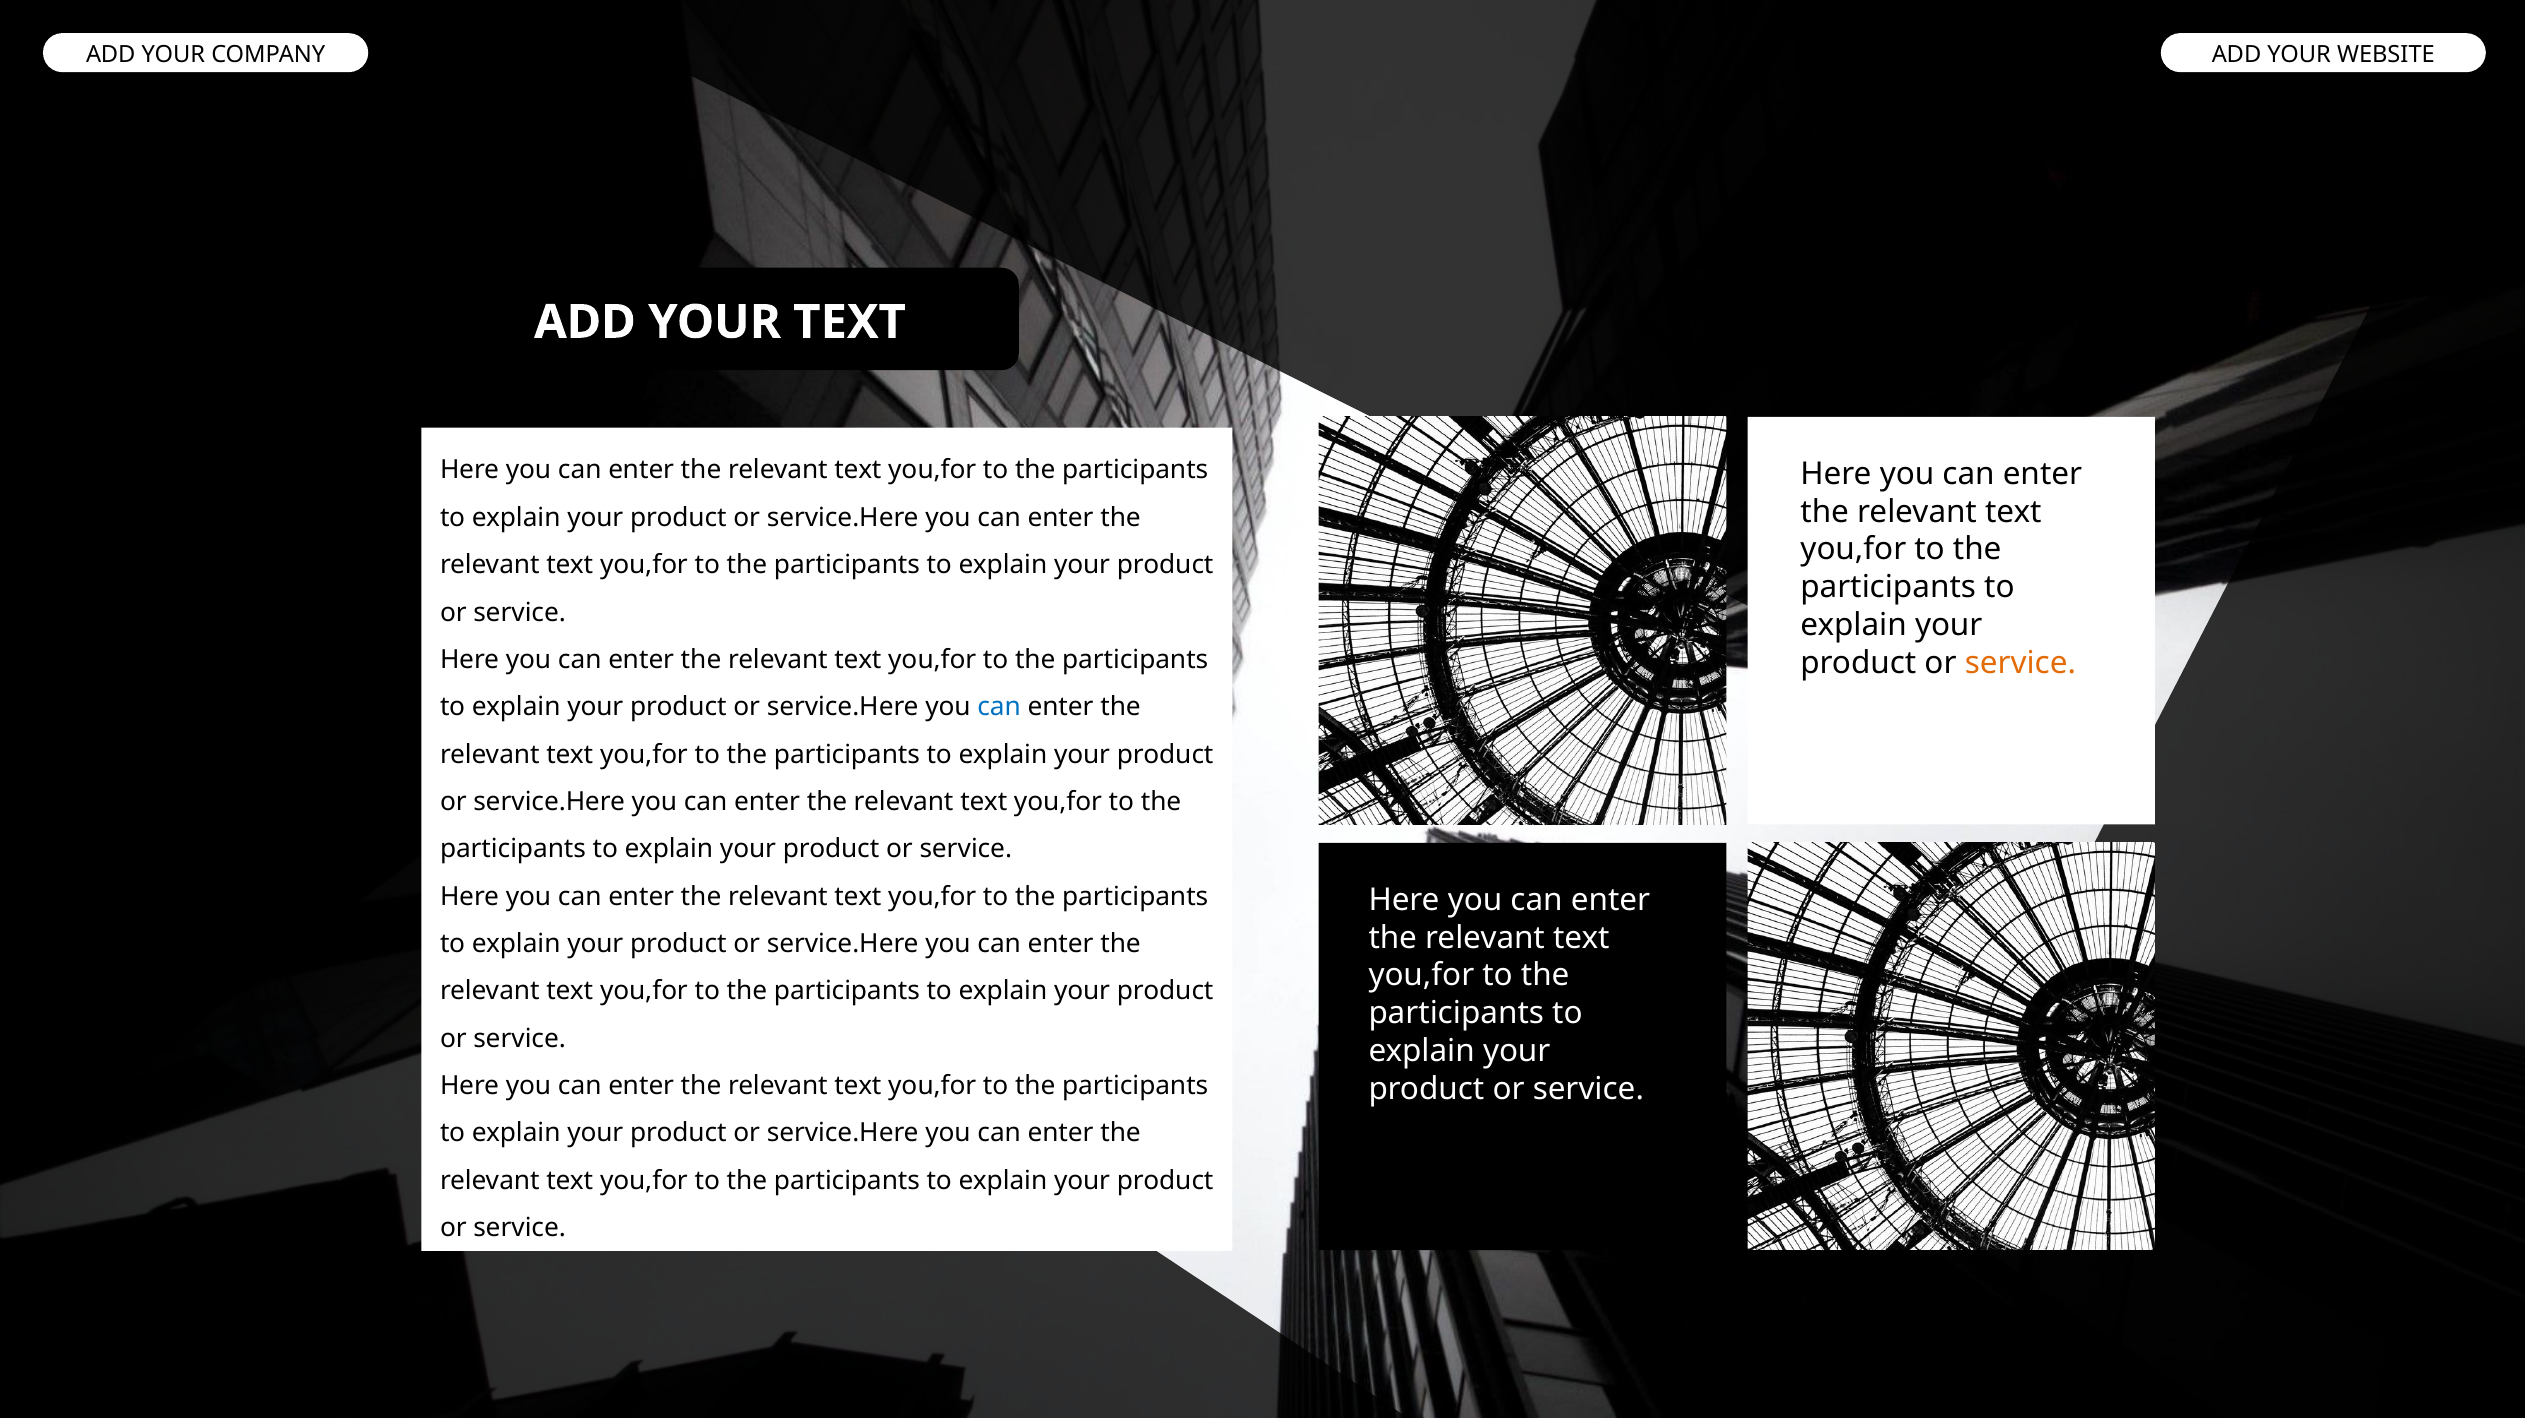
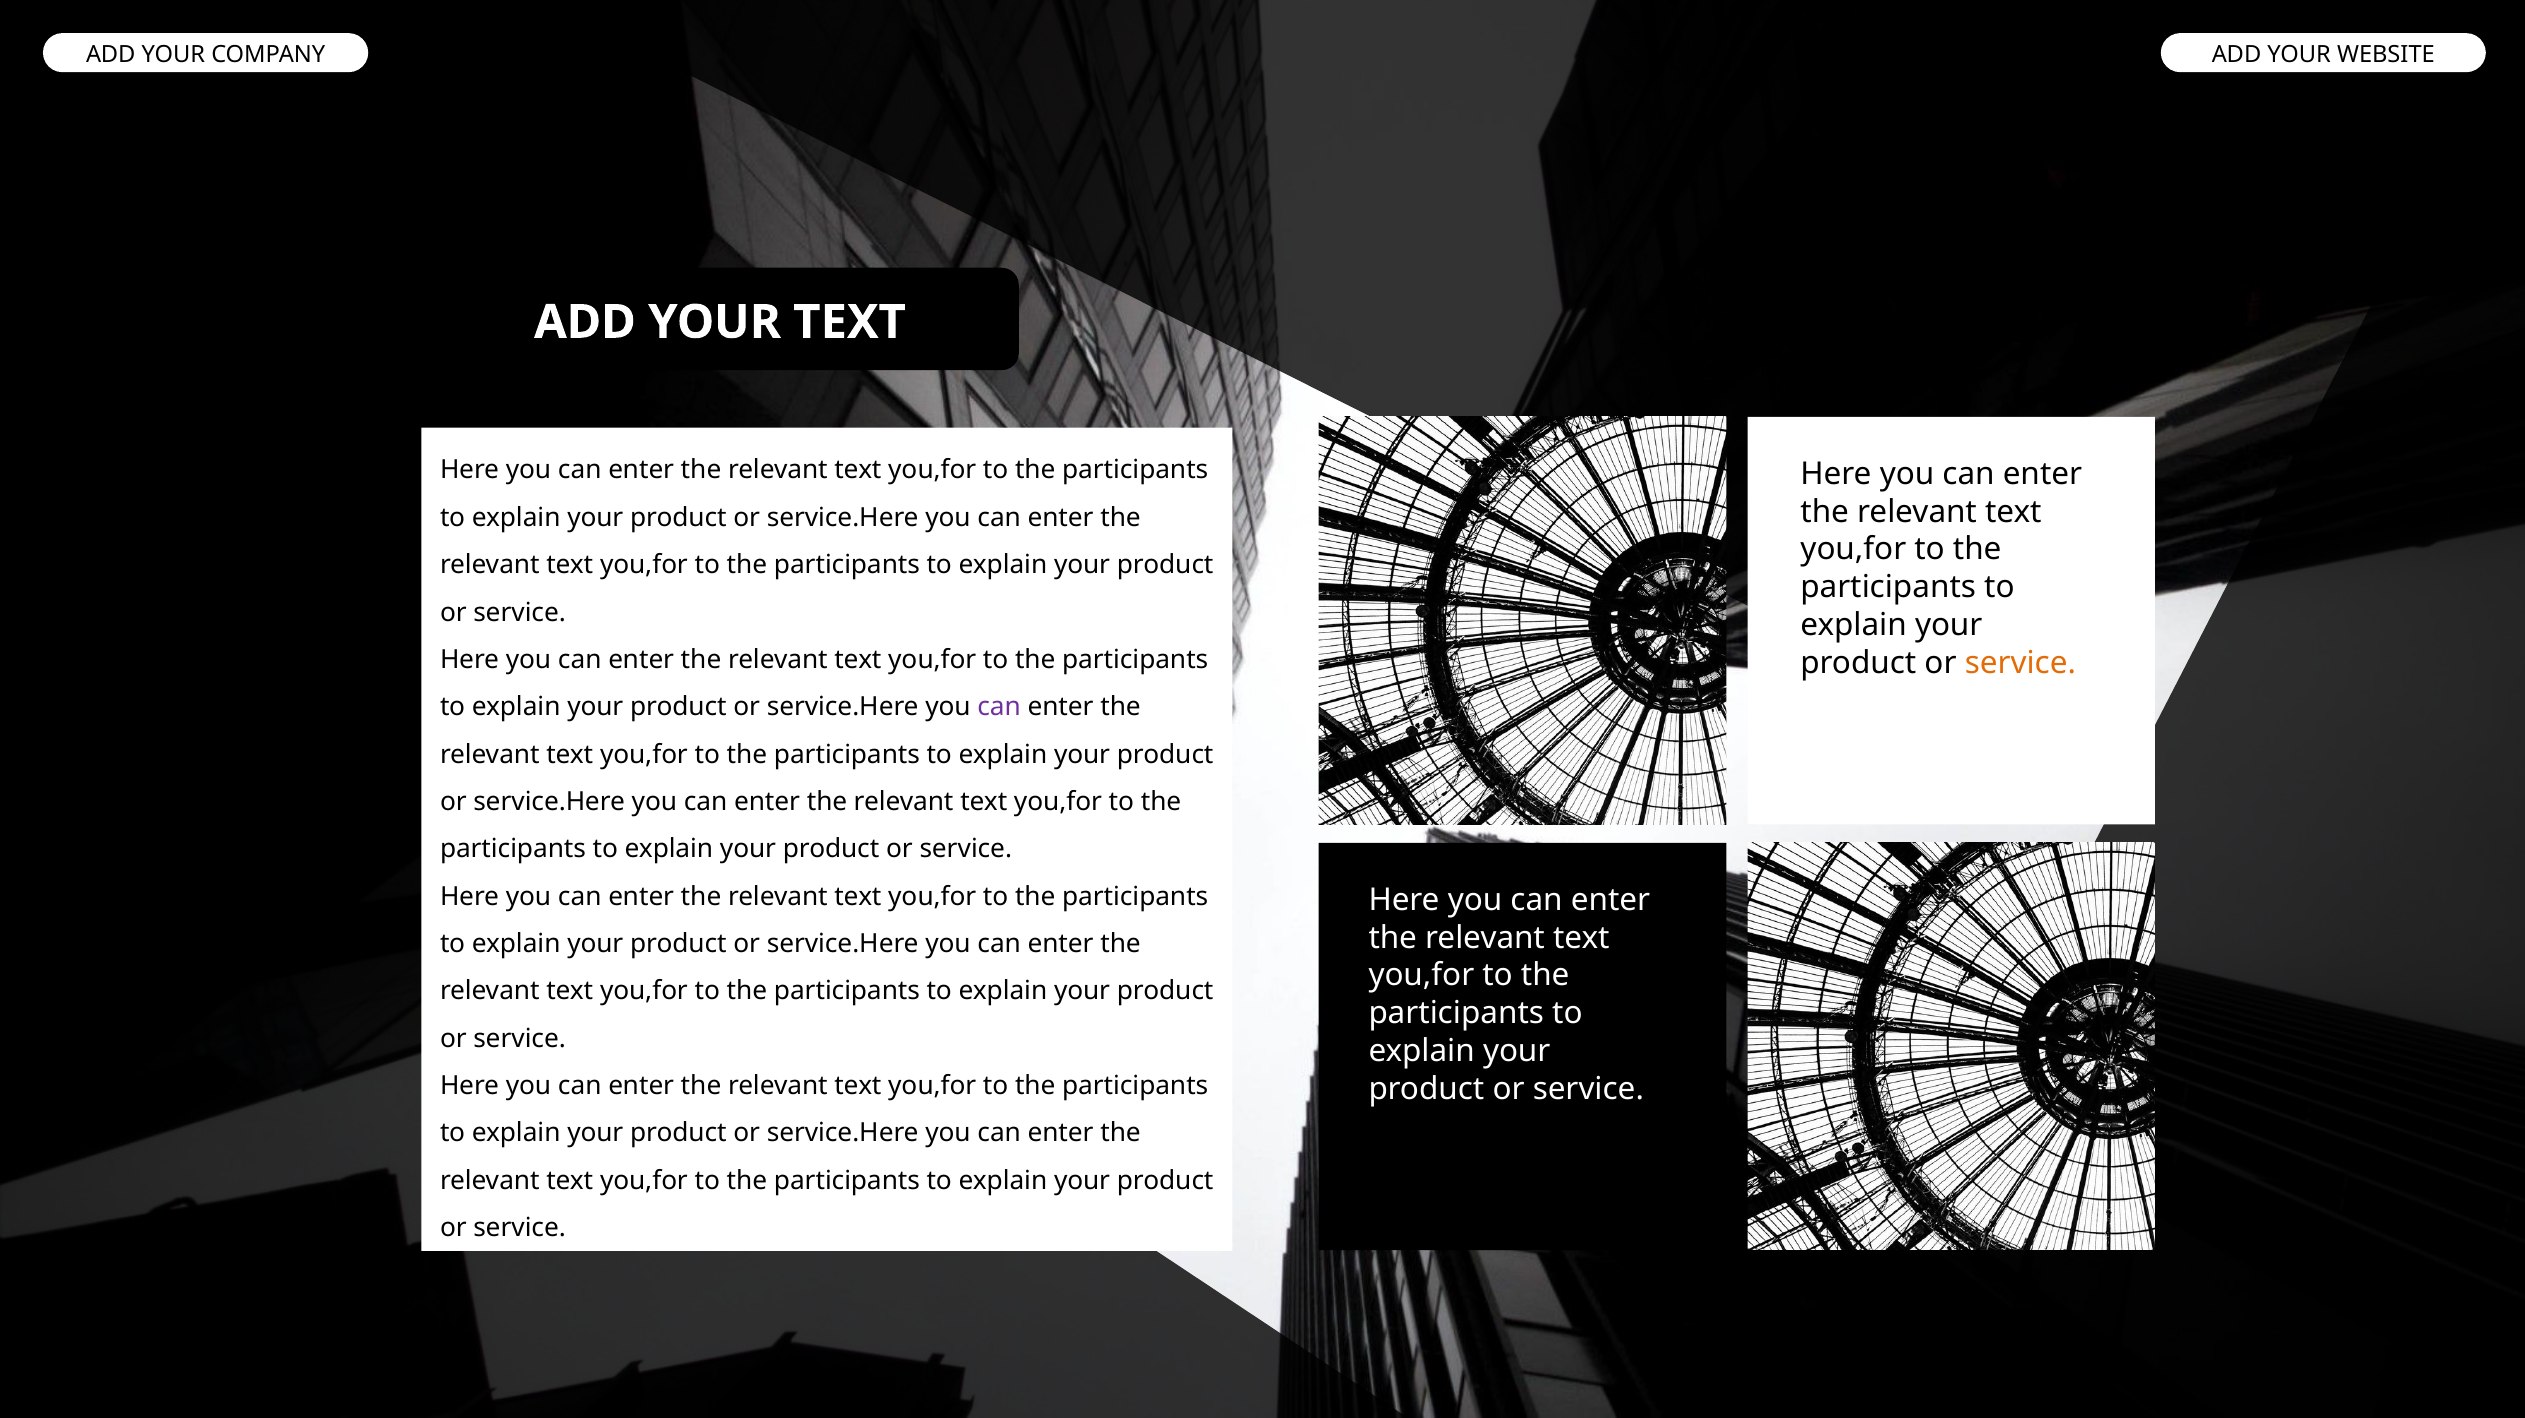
can colour: blue -> purple (999, 707)
